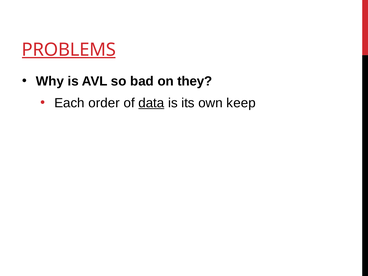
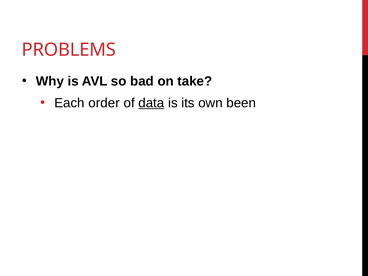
PROBLEMS underline: present -> none (69, 50)
they: they -> take (195, 81)
keep: keep -> been (241, 103)
